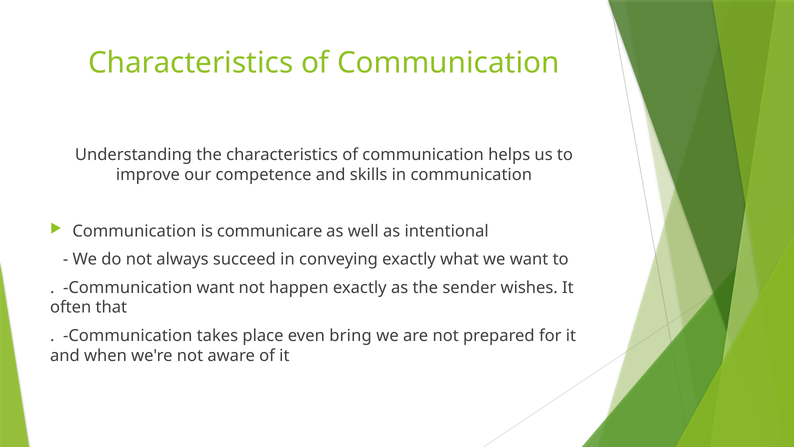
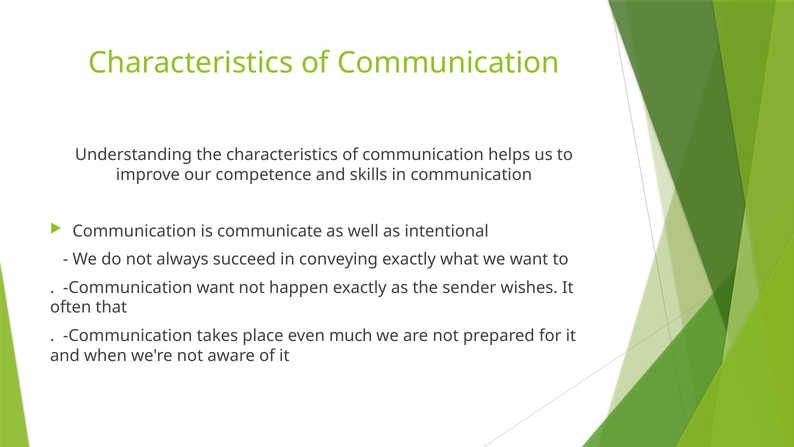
communicare: communicare -> communicate (270, 231)
bring: bring -> much (351, 335)
